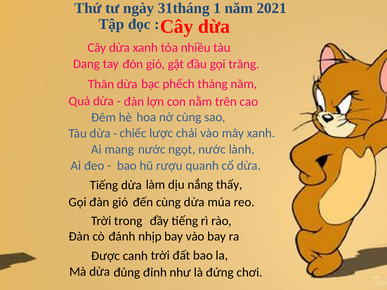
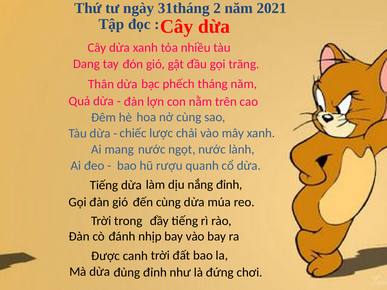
1: 1 -> 2 (217, 8)
nắng thấy: thấy -> đỉnh (229, 185)
